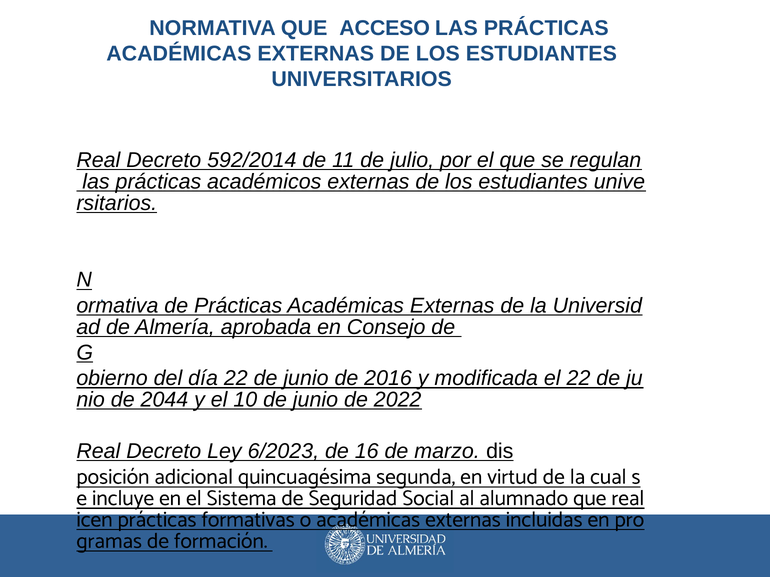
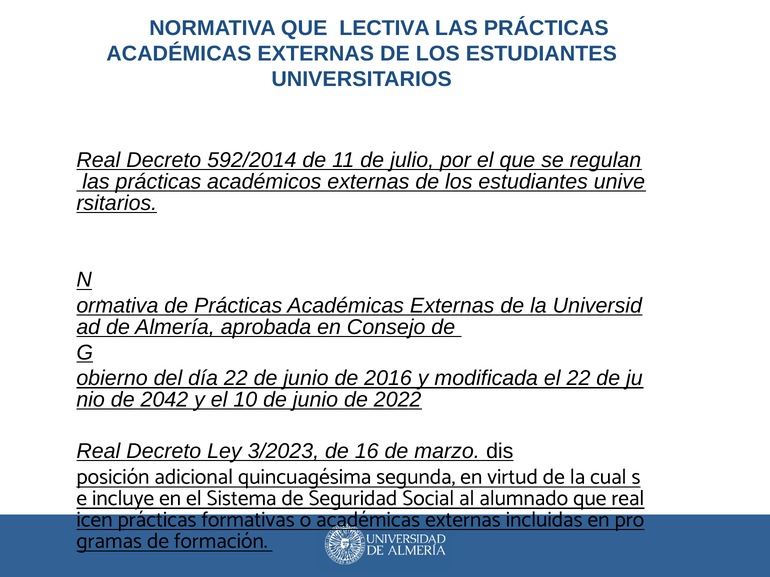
ACCESO: ACCESO -> LECTIVA (385, 28)
2044: 2044 -> 2042 (164, 400)
6/2023: 6/2023 -> 3/2023 (283, 451)
